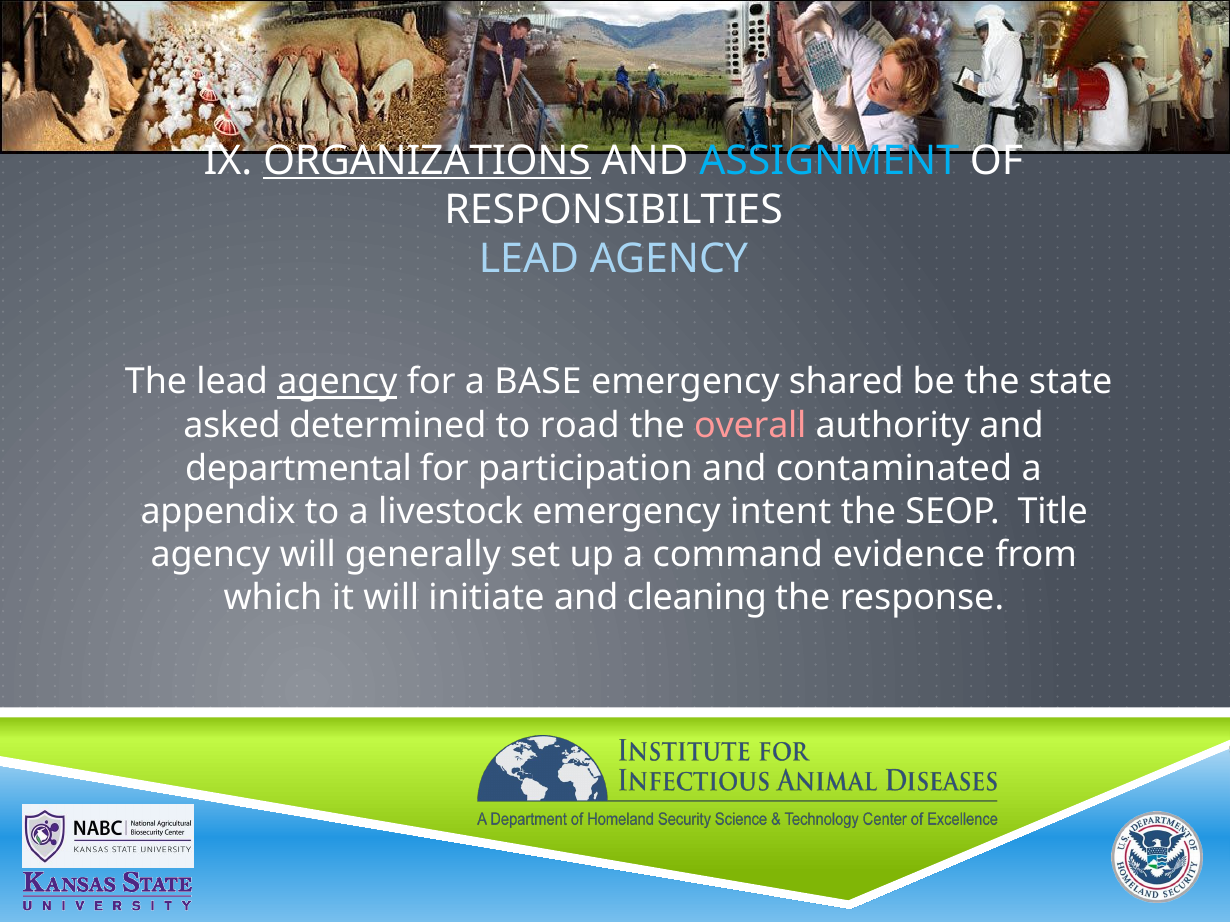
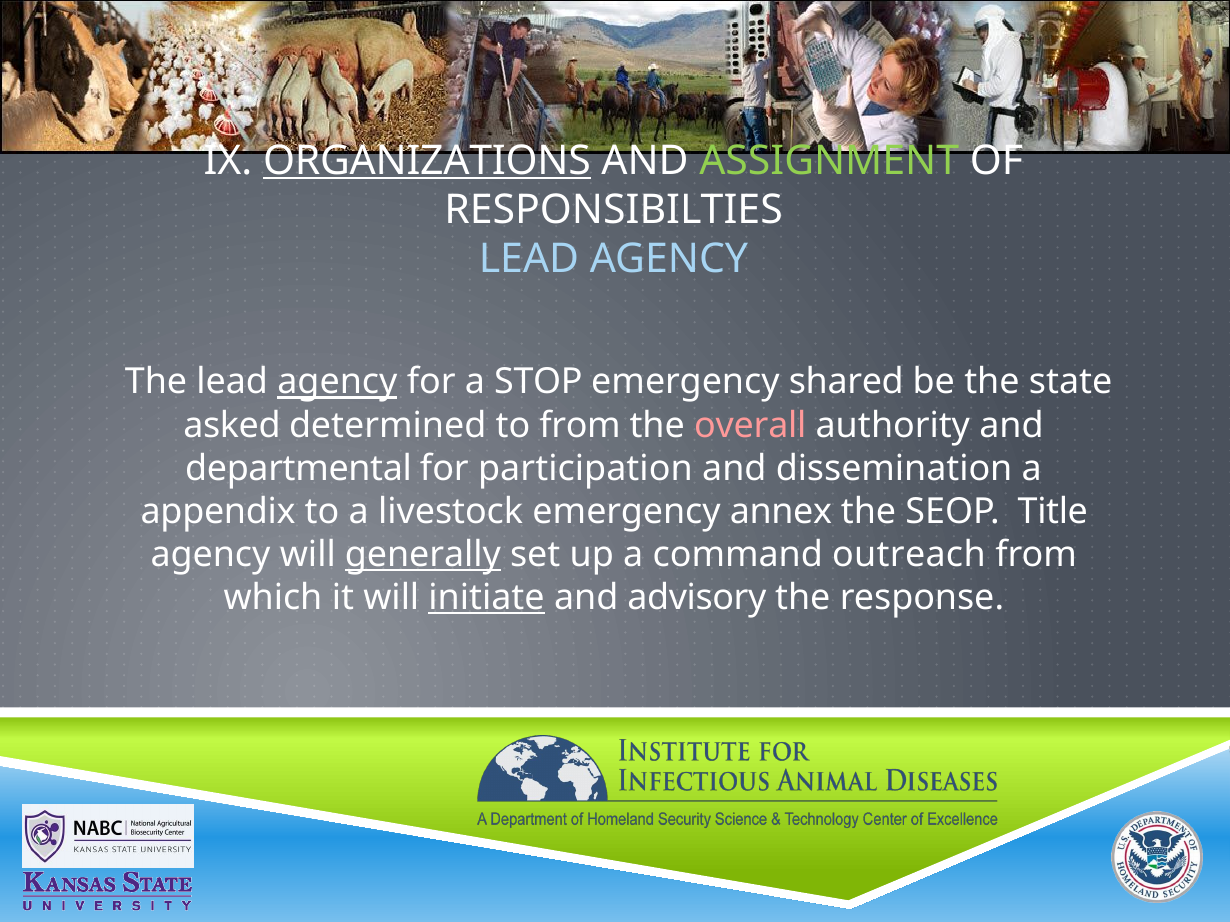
ASSIGNMENT colour: light blue -> light green (829, 161)
BASE: BASE -> STOP (538, 382)
to road: road -> from (580, 426)
contaminated: contaminated -> dissemination (894, 469)
intent: intent -> annex (781, 512)
generally underline: none -> present (423, 555)
evidence: evidence -> outreach (909, 555)
initiate underline: none -> present (487, 598)
cleaning: cleaning -> advisory (697, 598)
